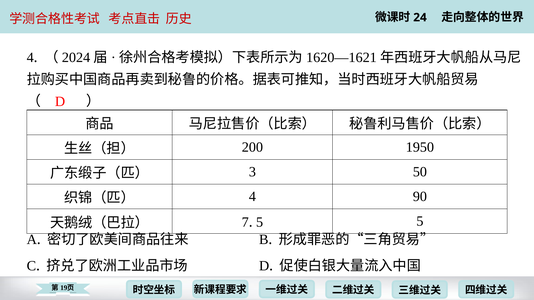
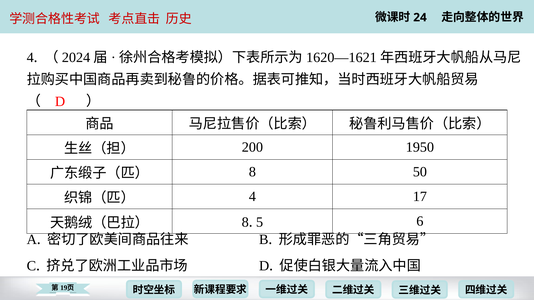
3: 3 -> 8 (252, 172)
90: 90 -> 17 (420, 197)
7: 7 -> 8 (245, 222)
5 5: 5 -> 6 (420, 222)
